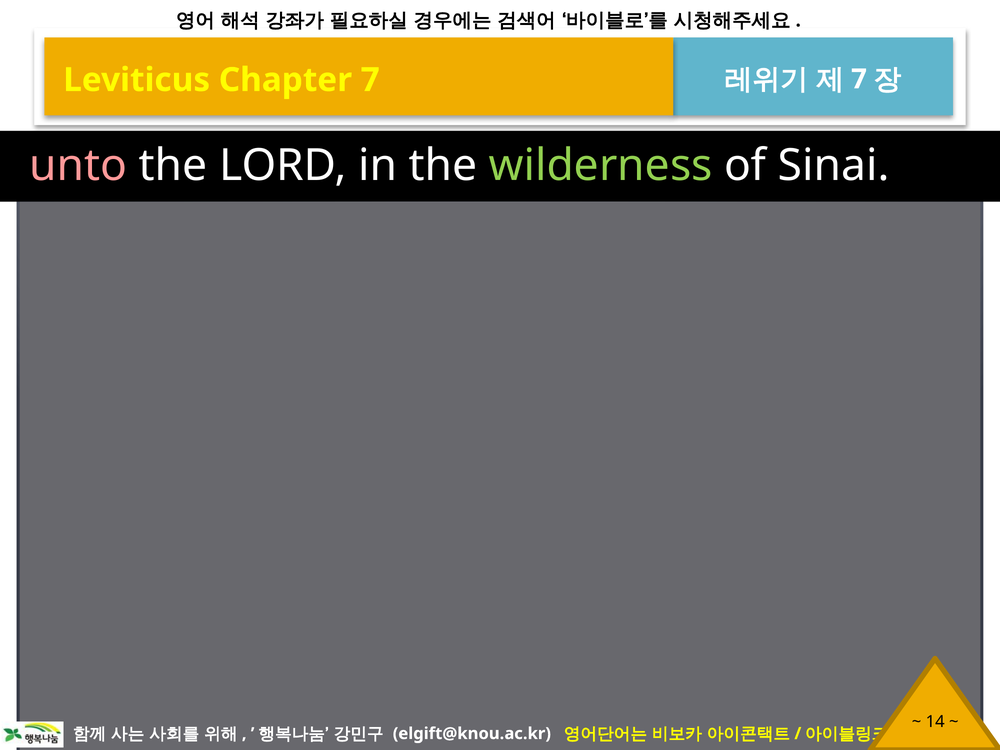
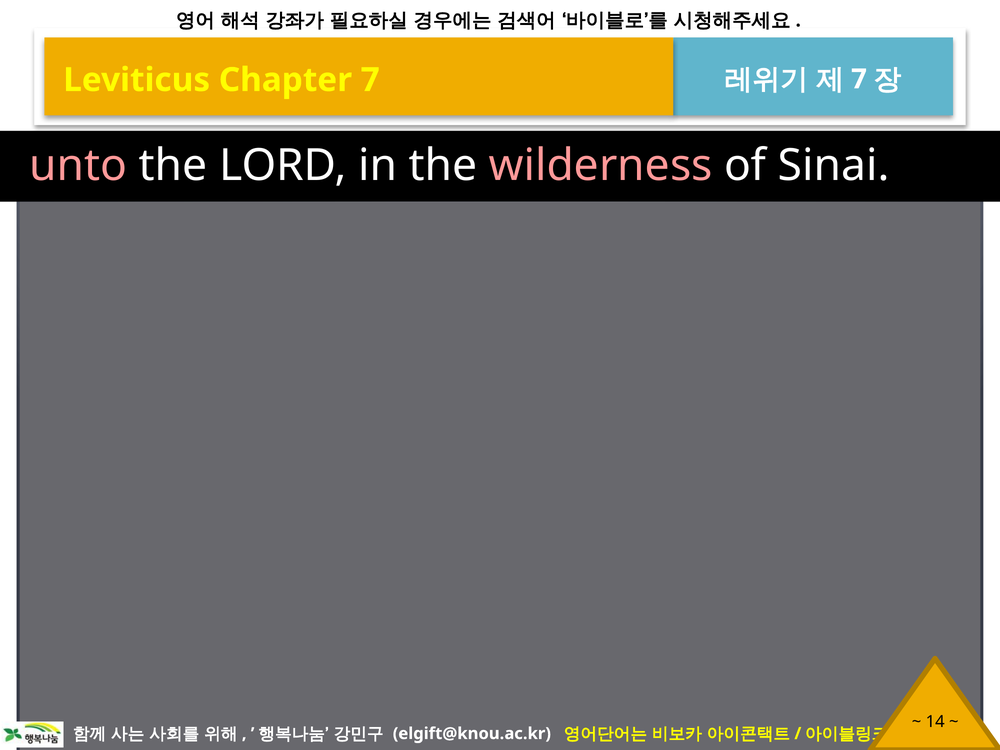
wilderness colour: light green -> pink (601, 166)
